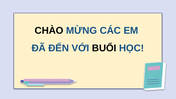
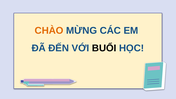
CHÀO colour: black -> orange (49, 31)
